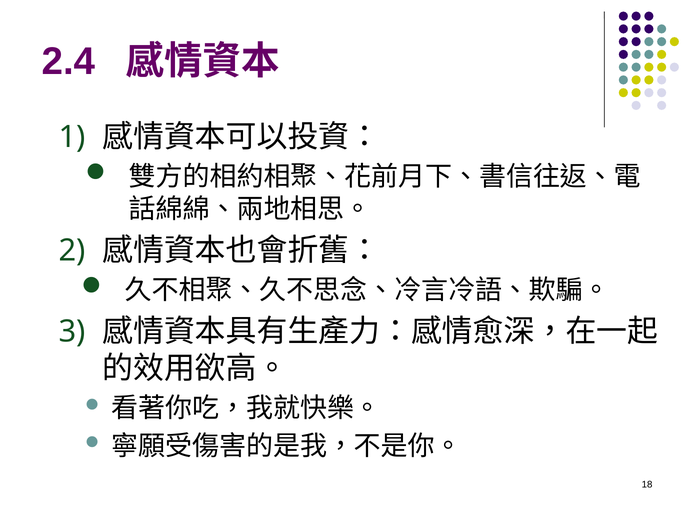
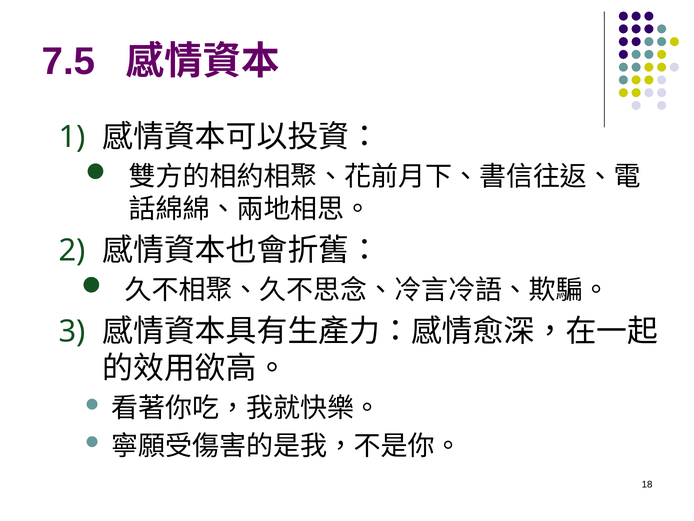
2.4: 2.4 -> 7.5 (68, 62)
